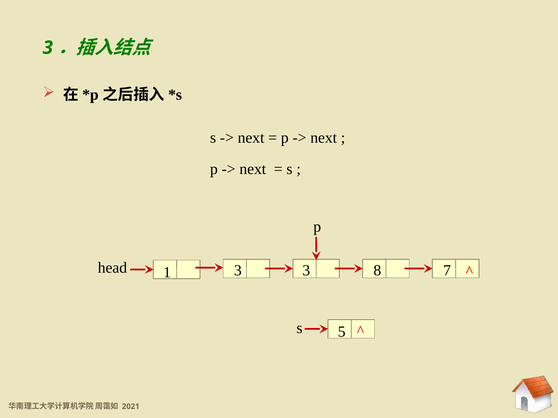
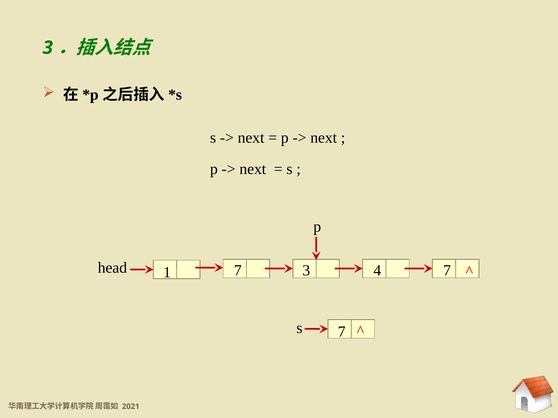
8: 8 -> 4 (377, 271)
1 3: 3 -> 7 (238, 271)
s 5: 5 -> 7 (342, 332)
